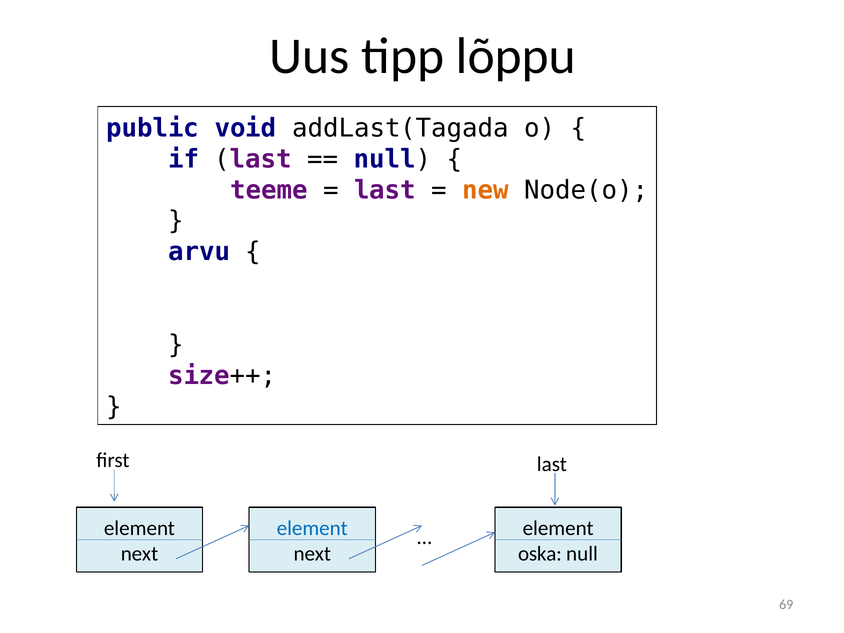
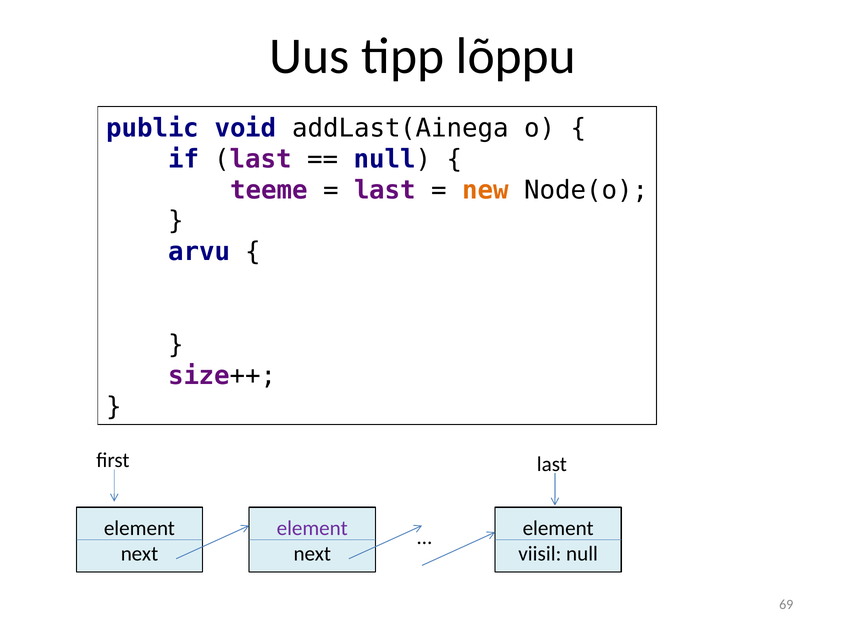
addLast(Tagada: addLast(Tagada -> addLast(Ainega (401, 128)
element colour: blue -> purple (312, 529)
oska: oska -> viisil (540, 554)
